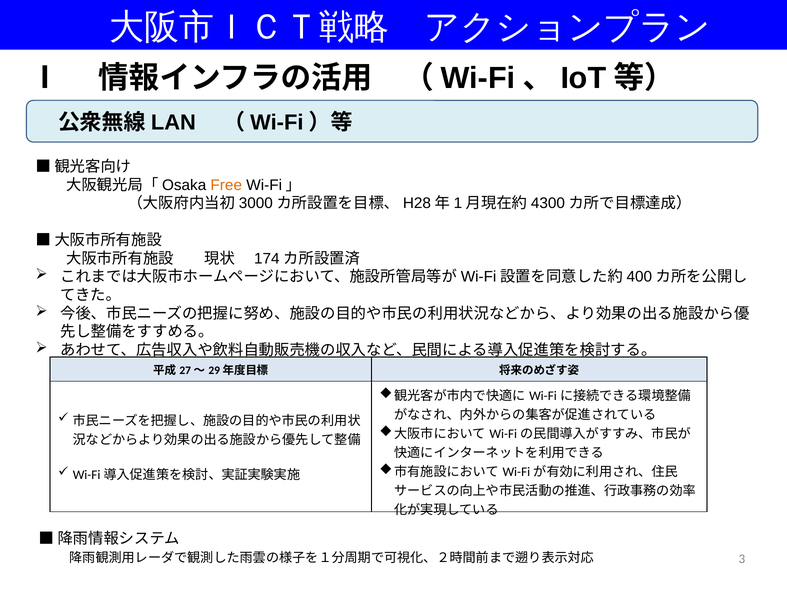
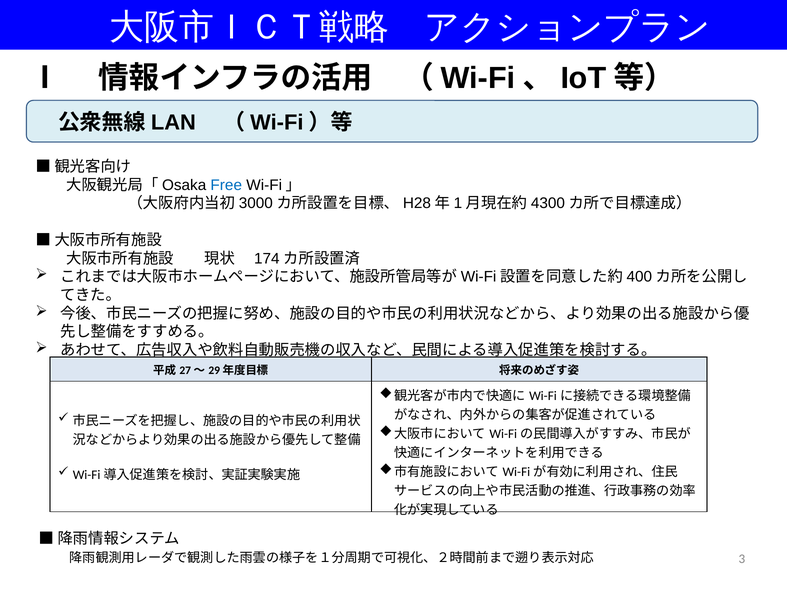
Free colour: orange -> blue (226, 185)
